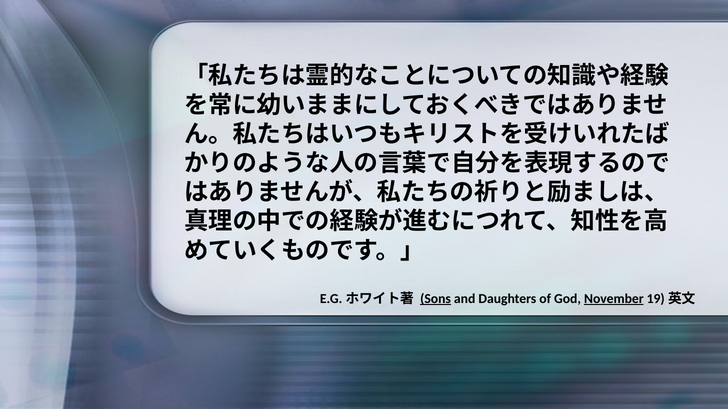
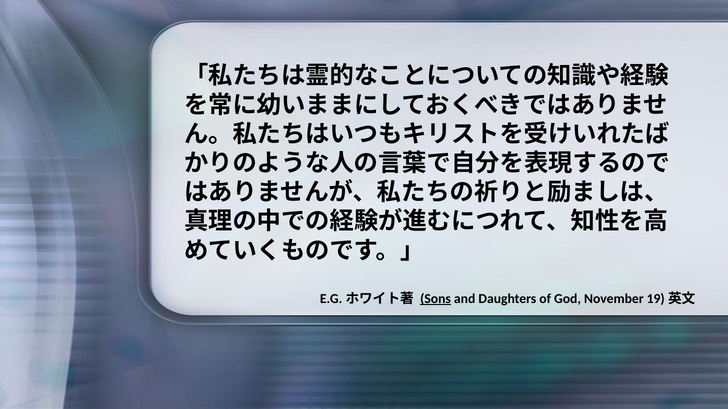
November underline: present -> none (614, 299)
